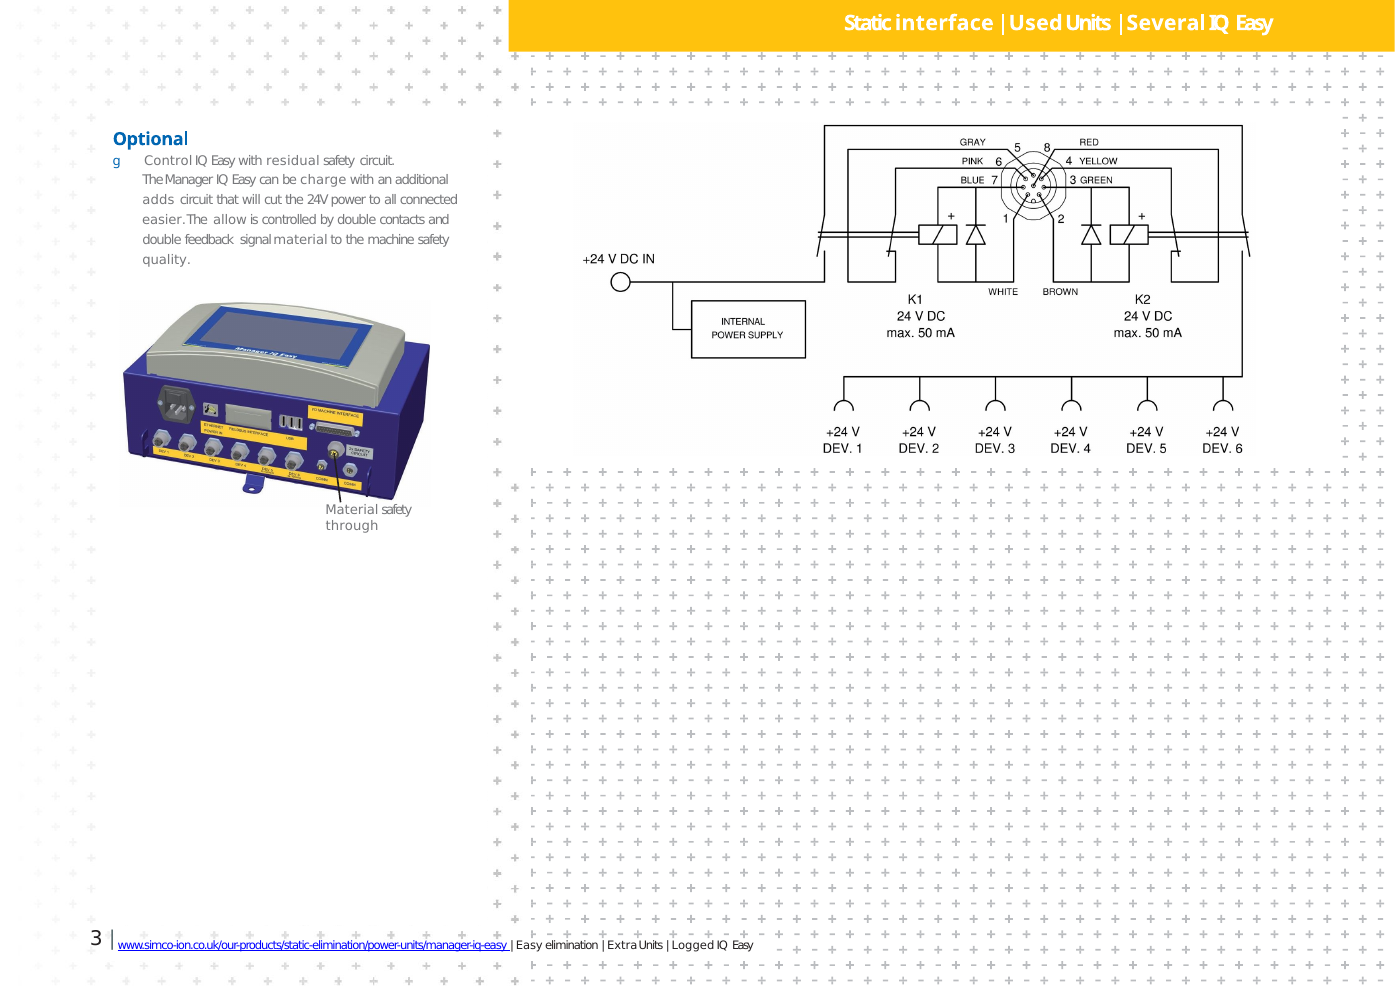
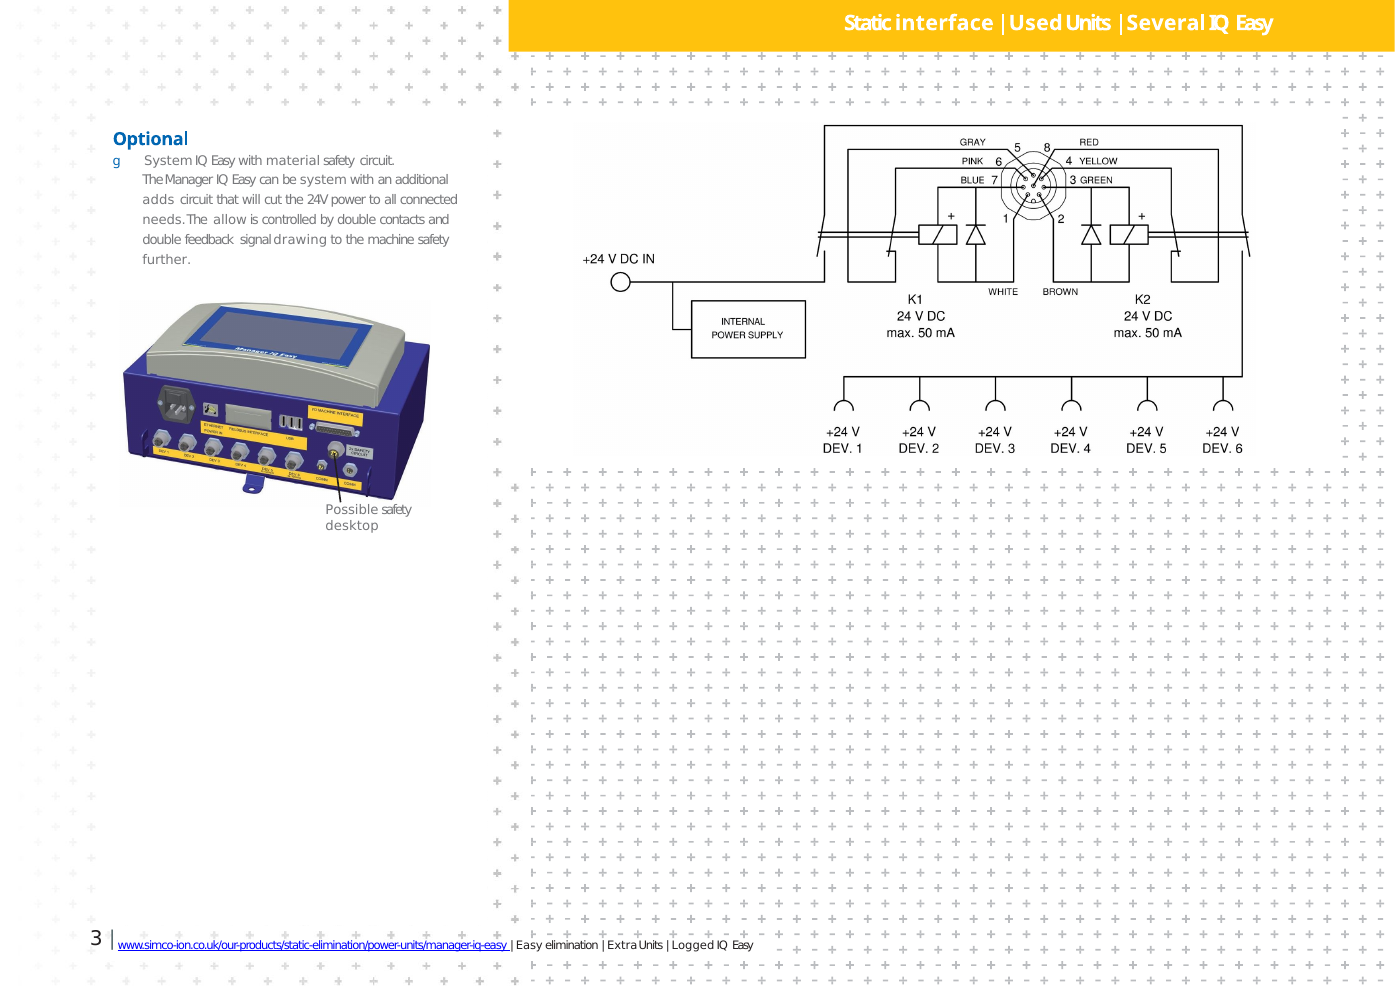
g Control: Control -> System (168, 161)
residual: residual -> material (293, 161)
be charge: charge -> system (324, 180)
easier: easier -> needs (164, 220)
signal material: material -> drawing (300, 240)
quality: quality -> further (167, 260)
Material: Material -> Possible (352, 510)
through: through -> desktop (352, 526)
